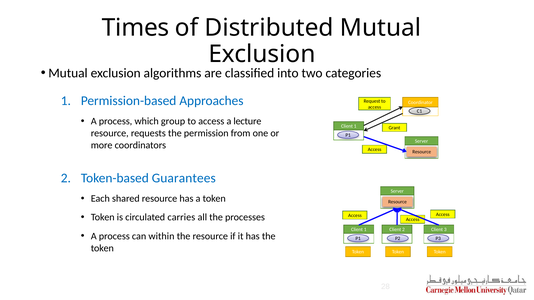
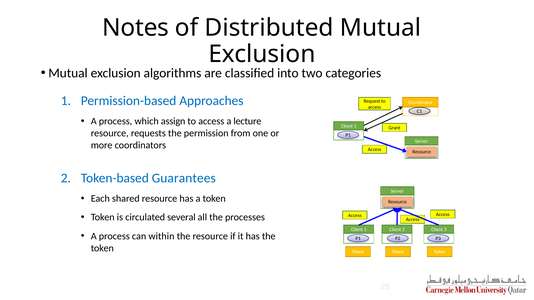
Times: Times -> Notes (136, 28)
group: group -> assign (173, 121)
carries: carries -> several (181, 218)
